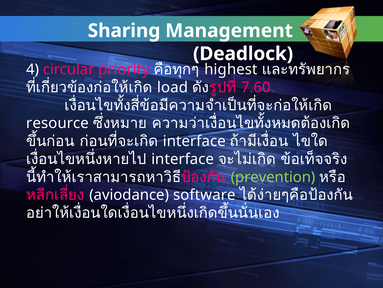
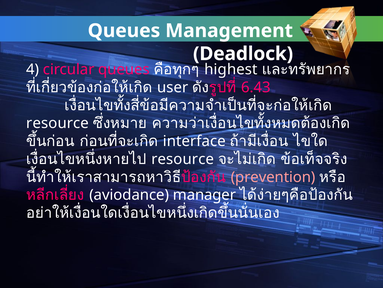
Sharing: Sharing -> Queues (124, 31)
circular priority: priority -> queues (124, 69)
load: load -> user (173, 87)
7.60: 7.60 -> 6.43 (256, 87)
interface: interface -> resource (183, 159)
prevention colour: light green -> pink (273, 177)
software: software -> manager (204, 195)
